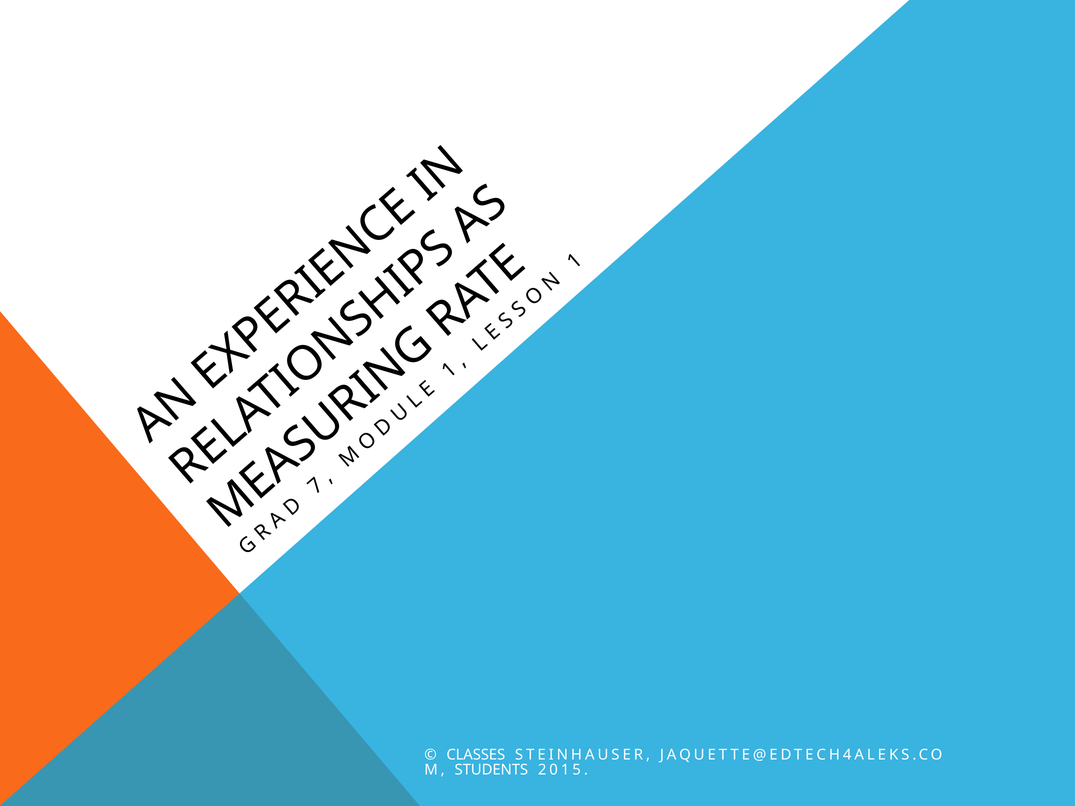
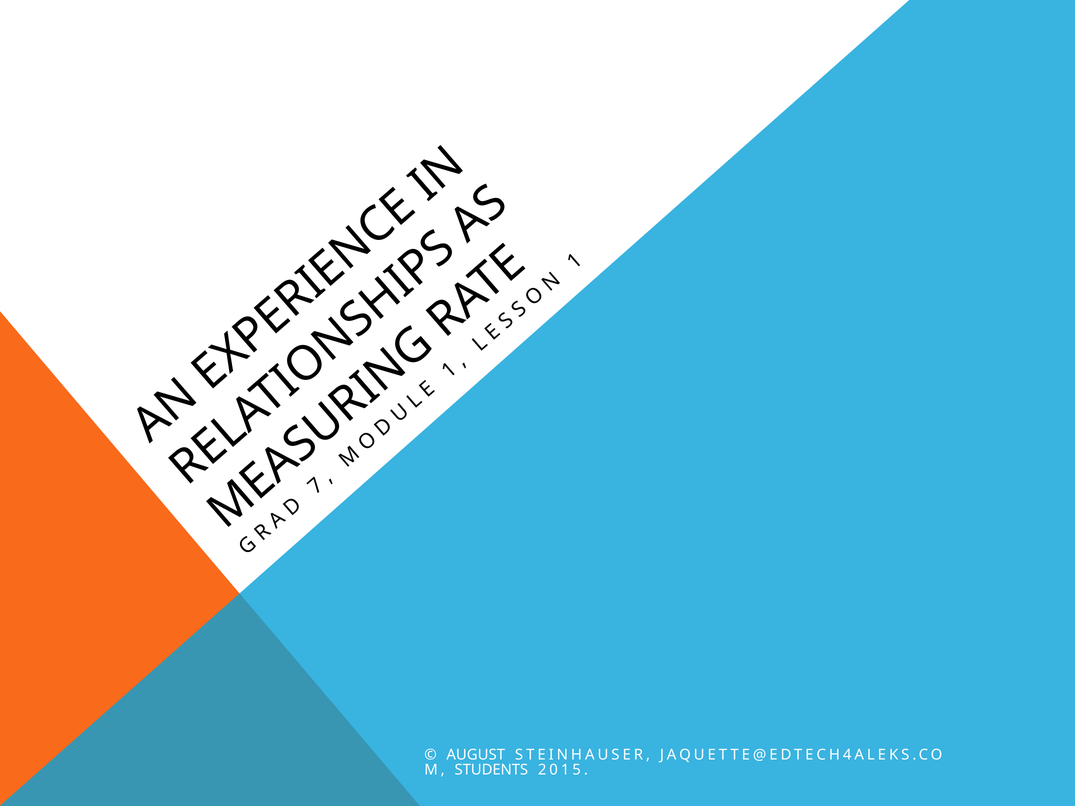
CLASSES: CLASSES -> AUGUST (476, 755)
